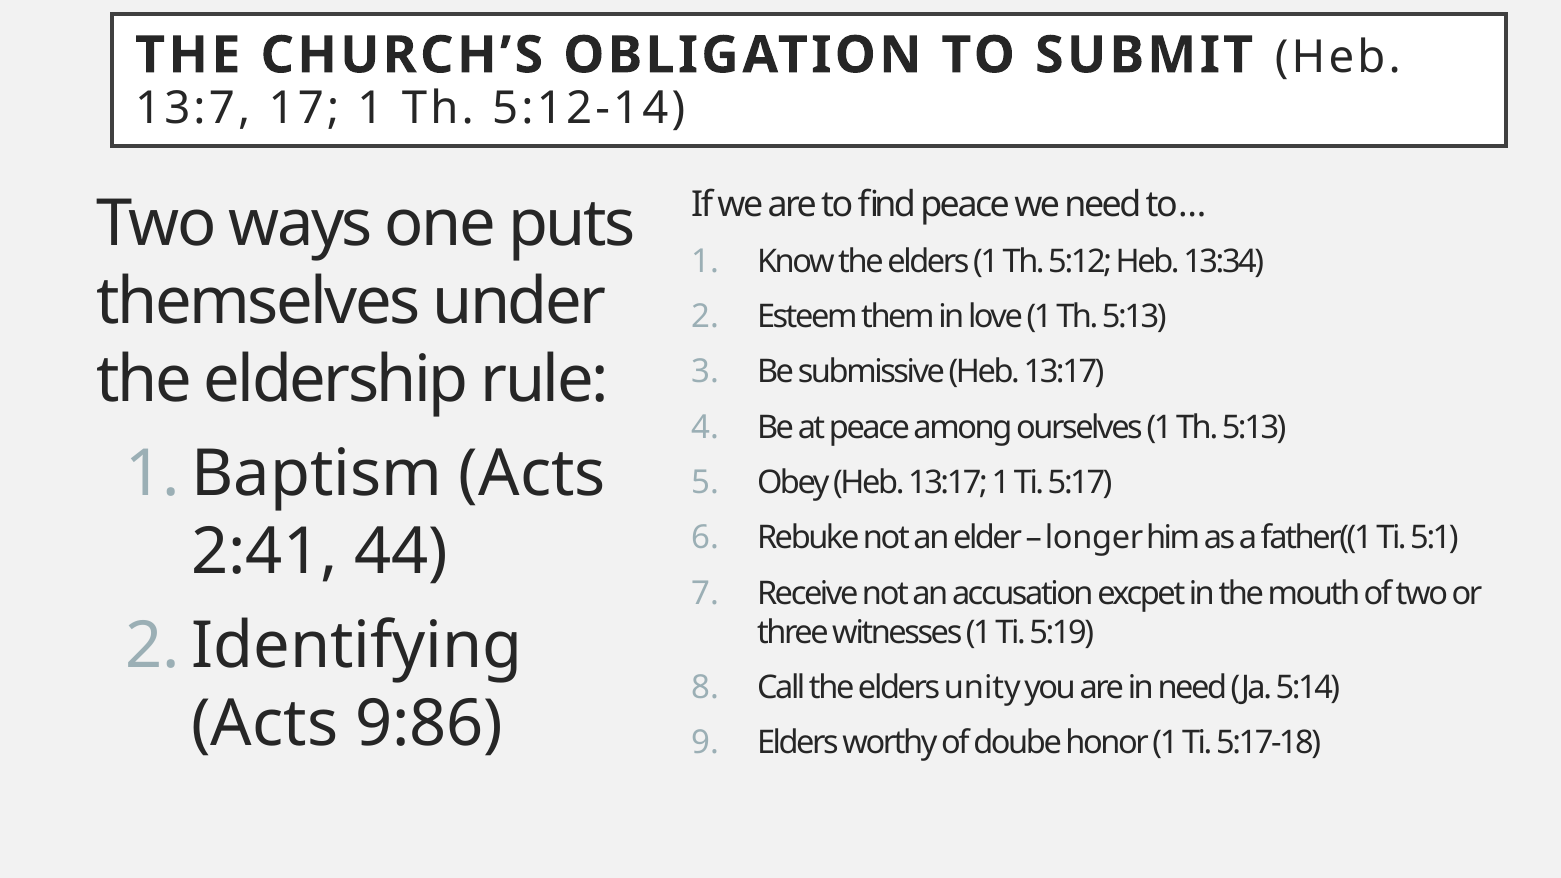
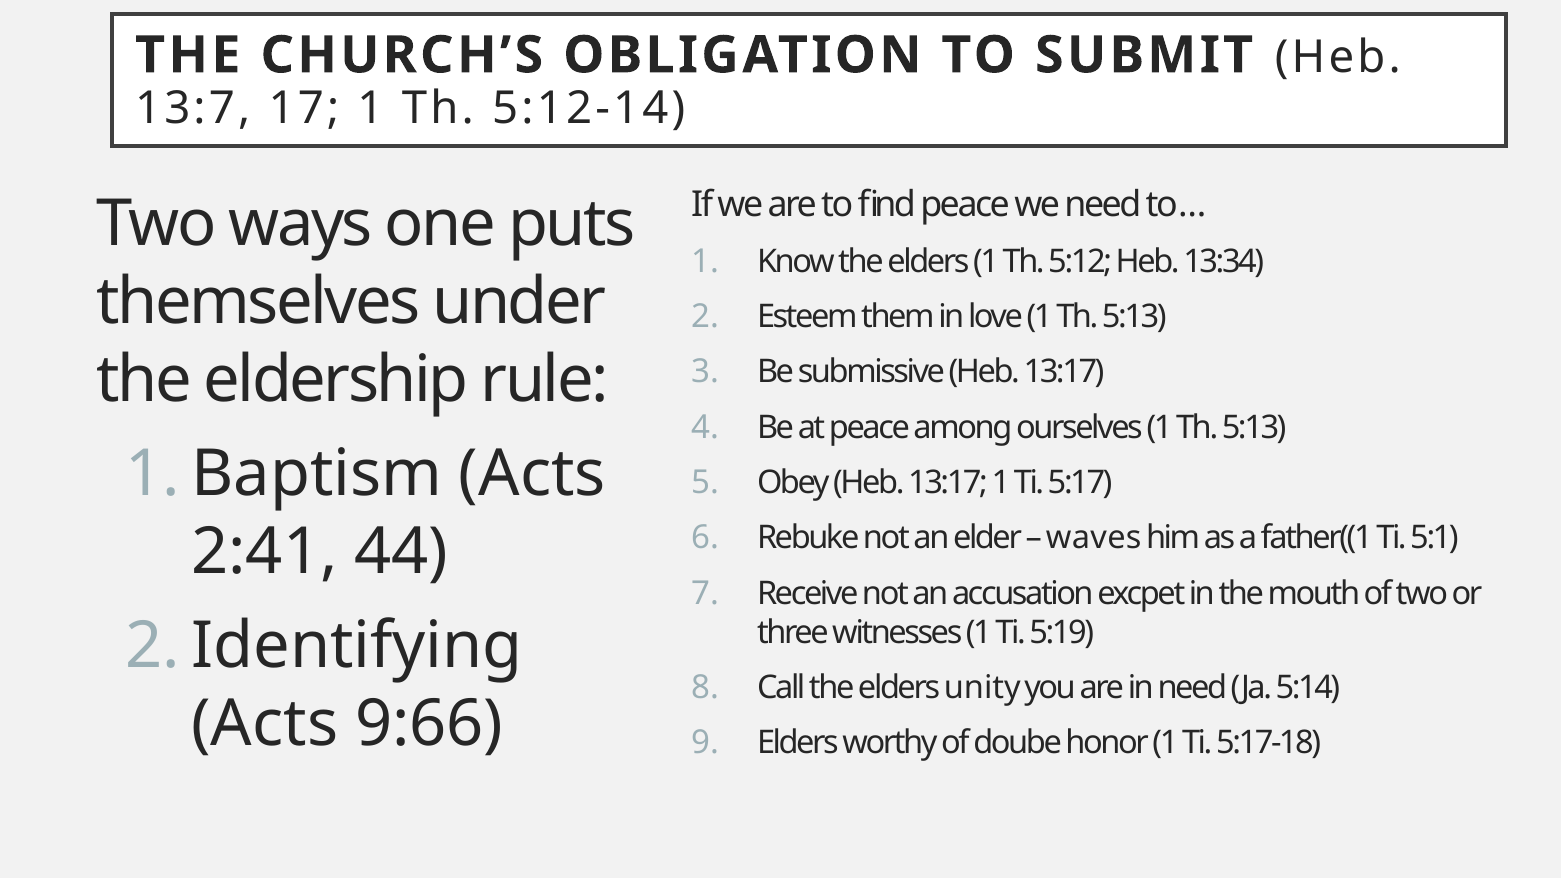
longer: longer -> waves (1094, 538)
9:86: 9:86 -> 9:66 (429, 725)
